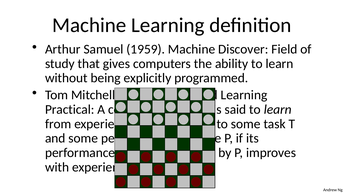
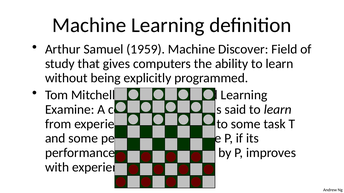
Practical: Practical -> Examine (70, 110)
